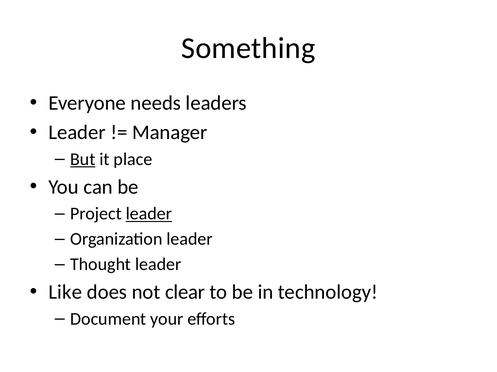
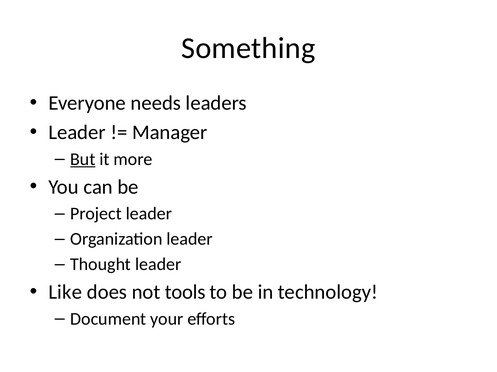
place: place -> more (133, 159)
leader underline: present -> none (149, 214)
clear: clear -> tools (185, 293)
